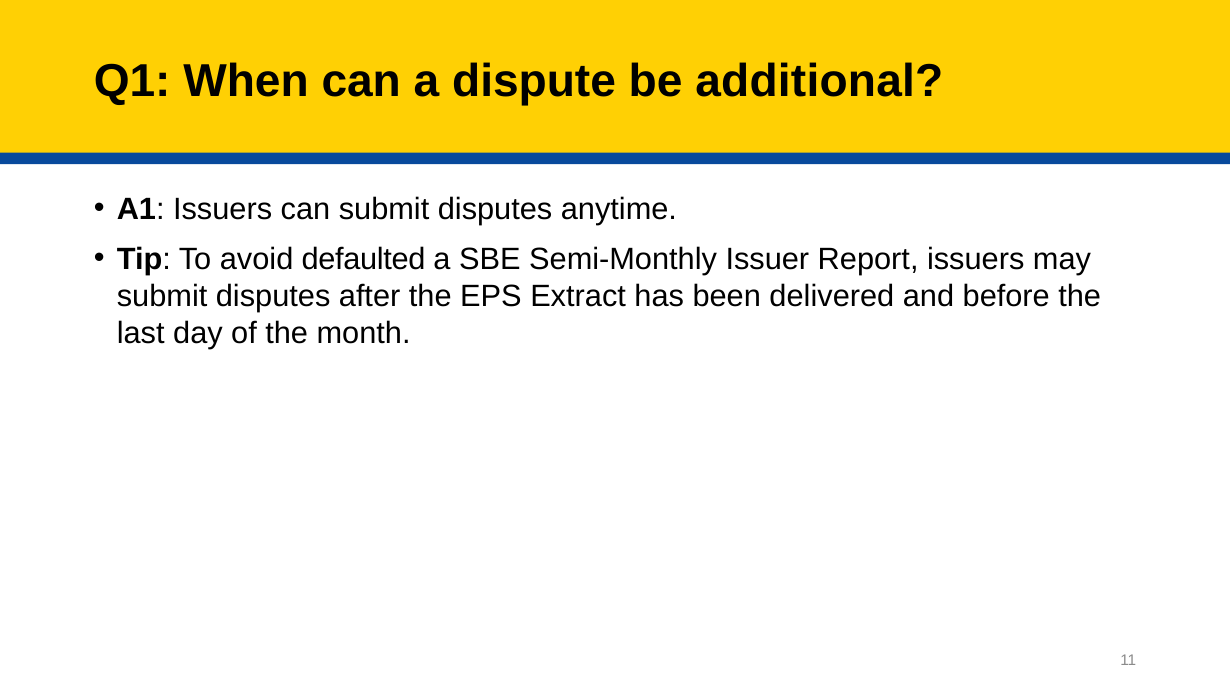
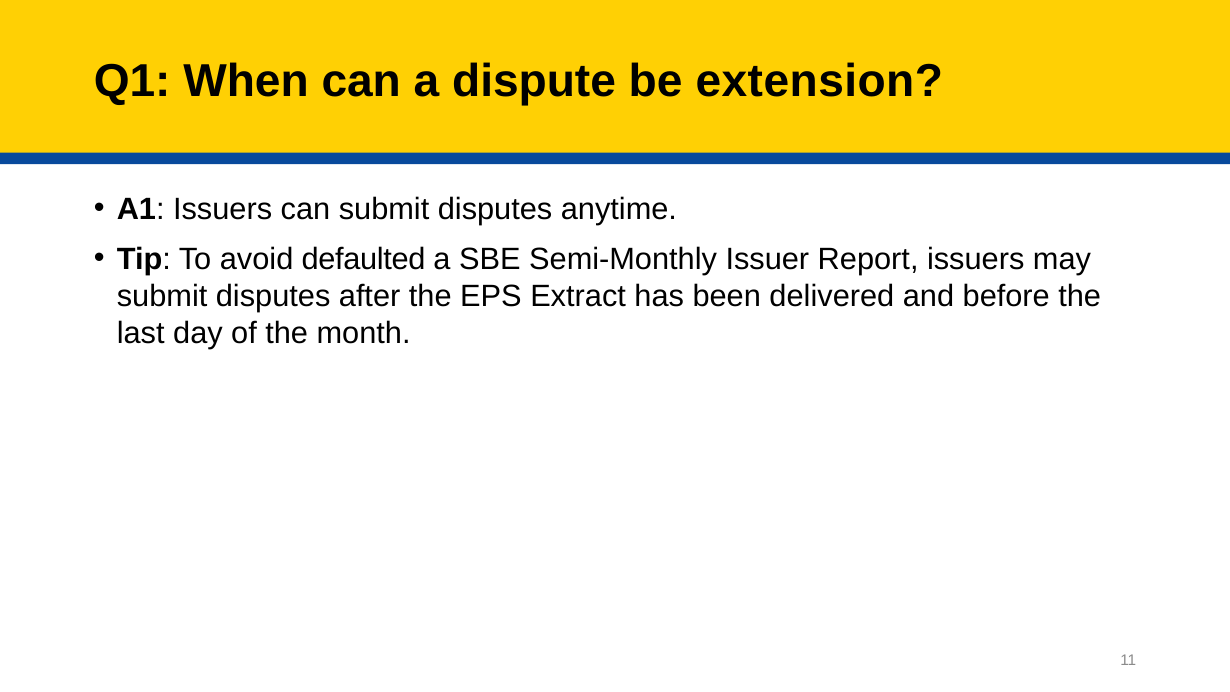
additional: additional -> extension (819, 81)
